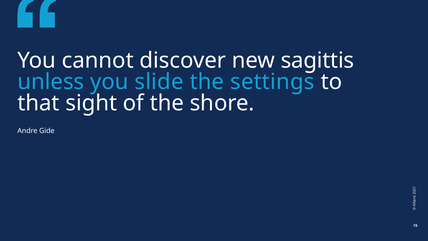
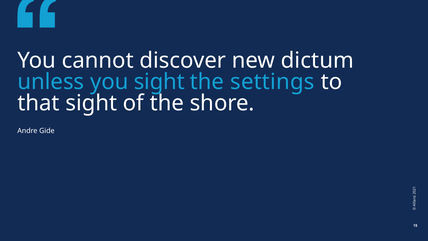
sagittis: sagittis -> dictum (317, 61)
you slide: slide -> sight (159, 82)
